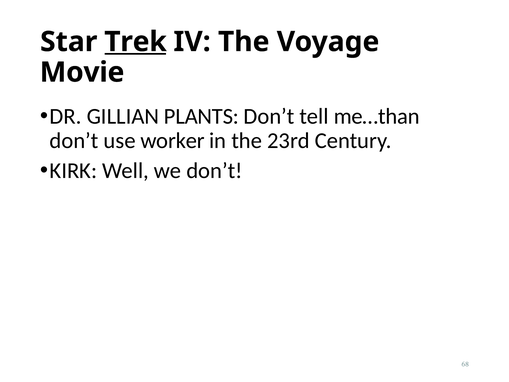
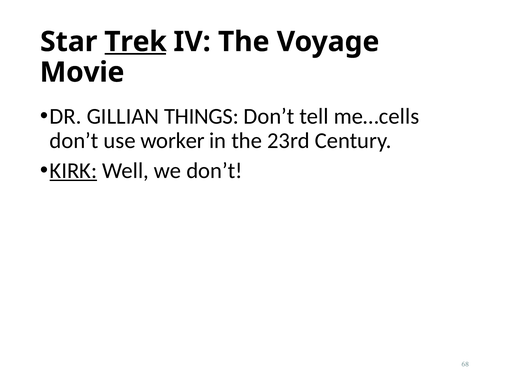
PLANTS: PLANTS -> THINGS (201, 116)
me…than: me…than -> me…cells (377, 116)
KIRK underline: none -> present (73, 170)
